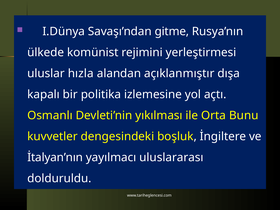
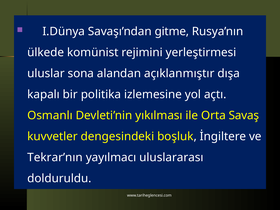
hızla: hızla -> sona (81, 74)
Bunu: Bunu -> Savaş (244, 116)
İtalyan’nın: İtalyan’nın -> Tekrar’nın (55, 158)
